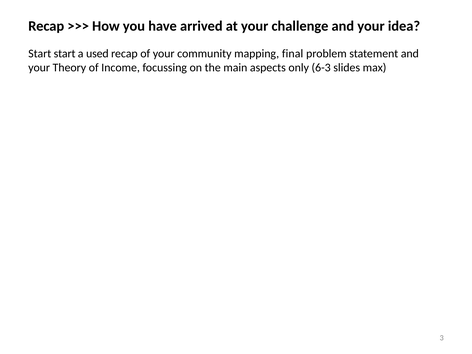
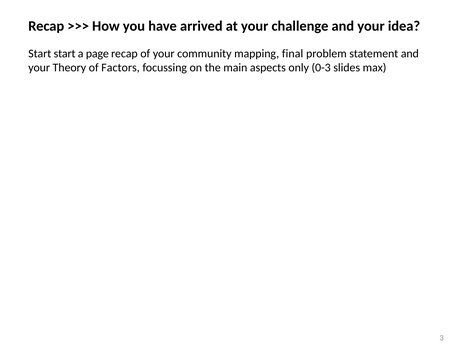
used: used -> page (97, 53)
Income: Income -> Factors (121, 68)
6-3: 6-3 -> 0-3 (321, 68)
